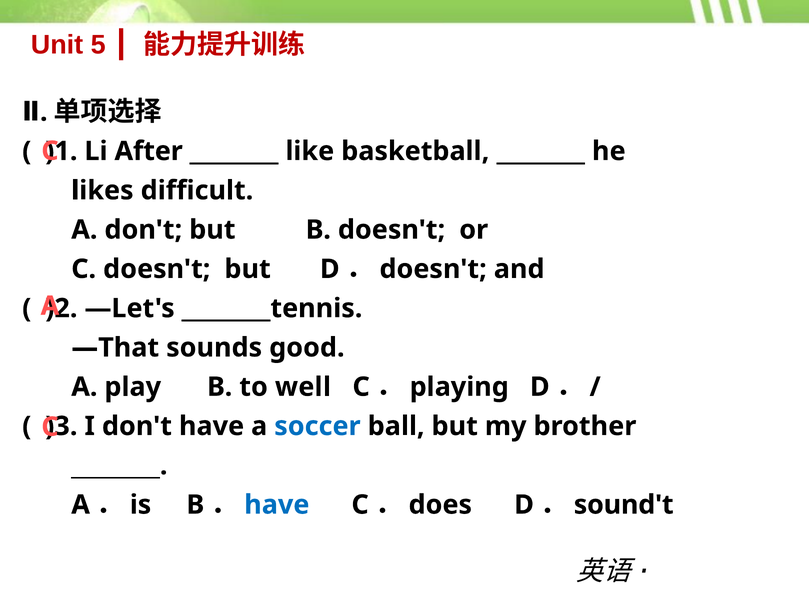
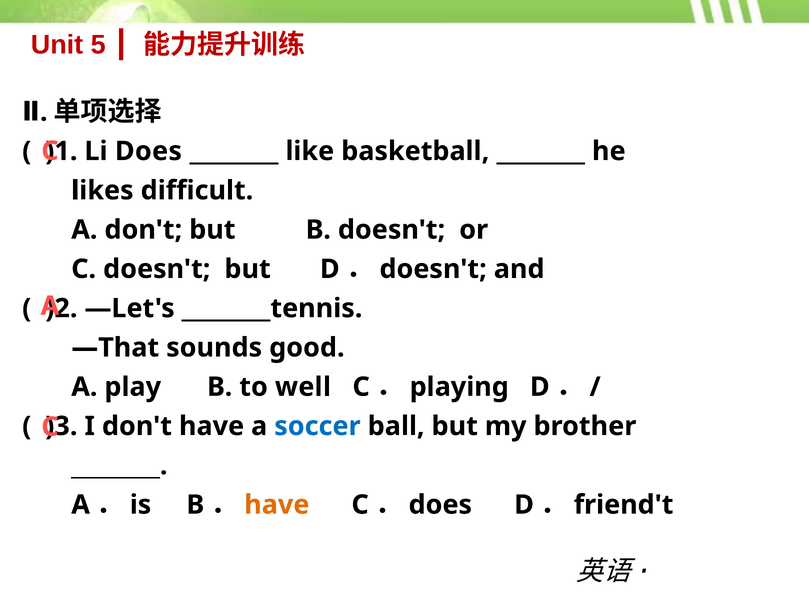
Li After: After -> Does (148, 151)
have colour: blue -> orange (277, 505)
sound't: sound't -> friend't (624, 505)
